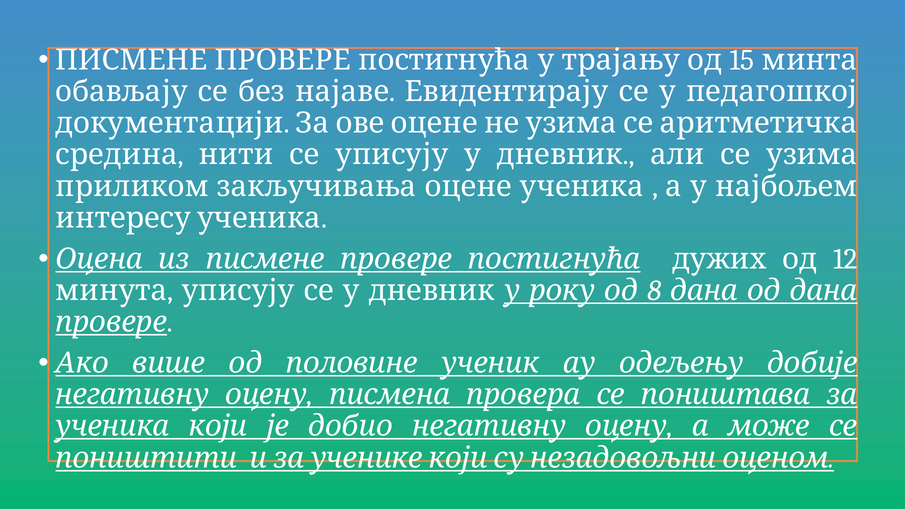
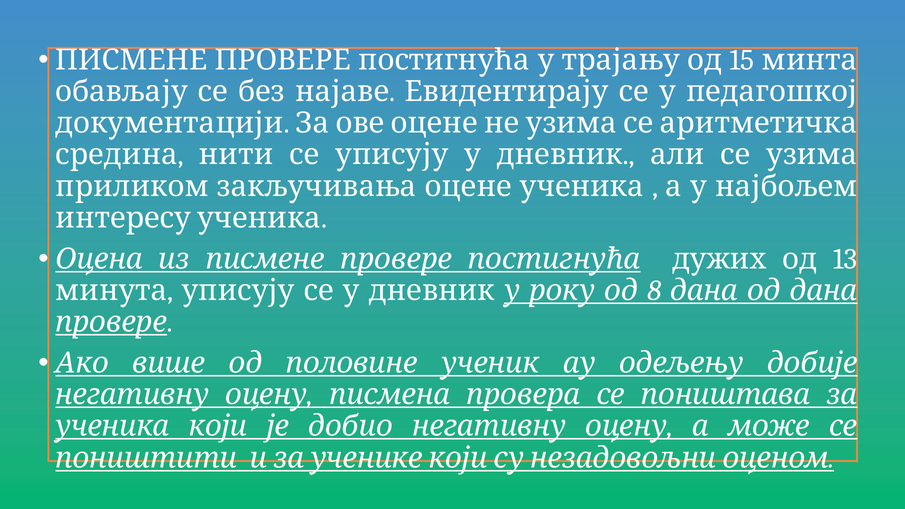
12: 12 -> 13 (845, 259)
